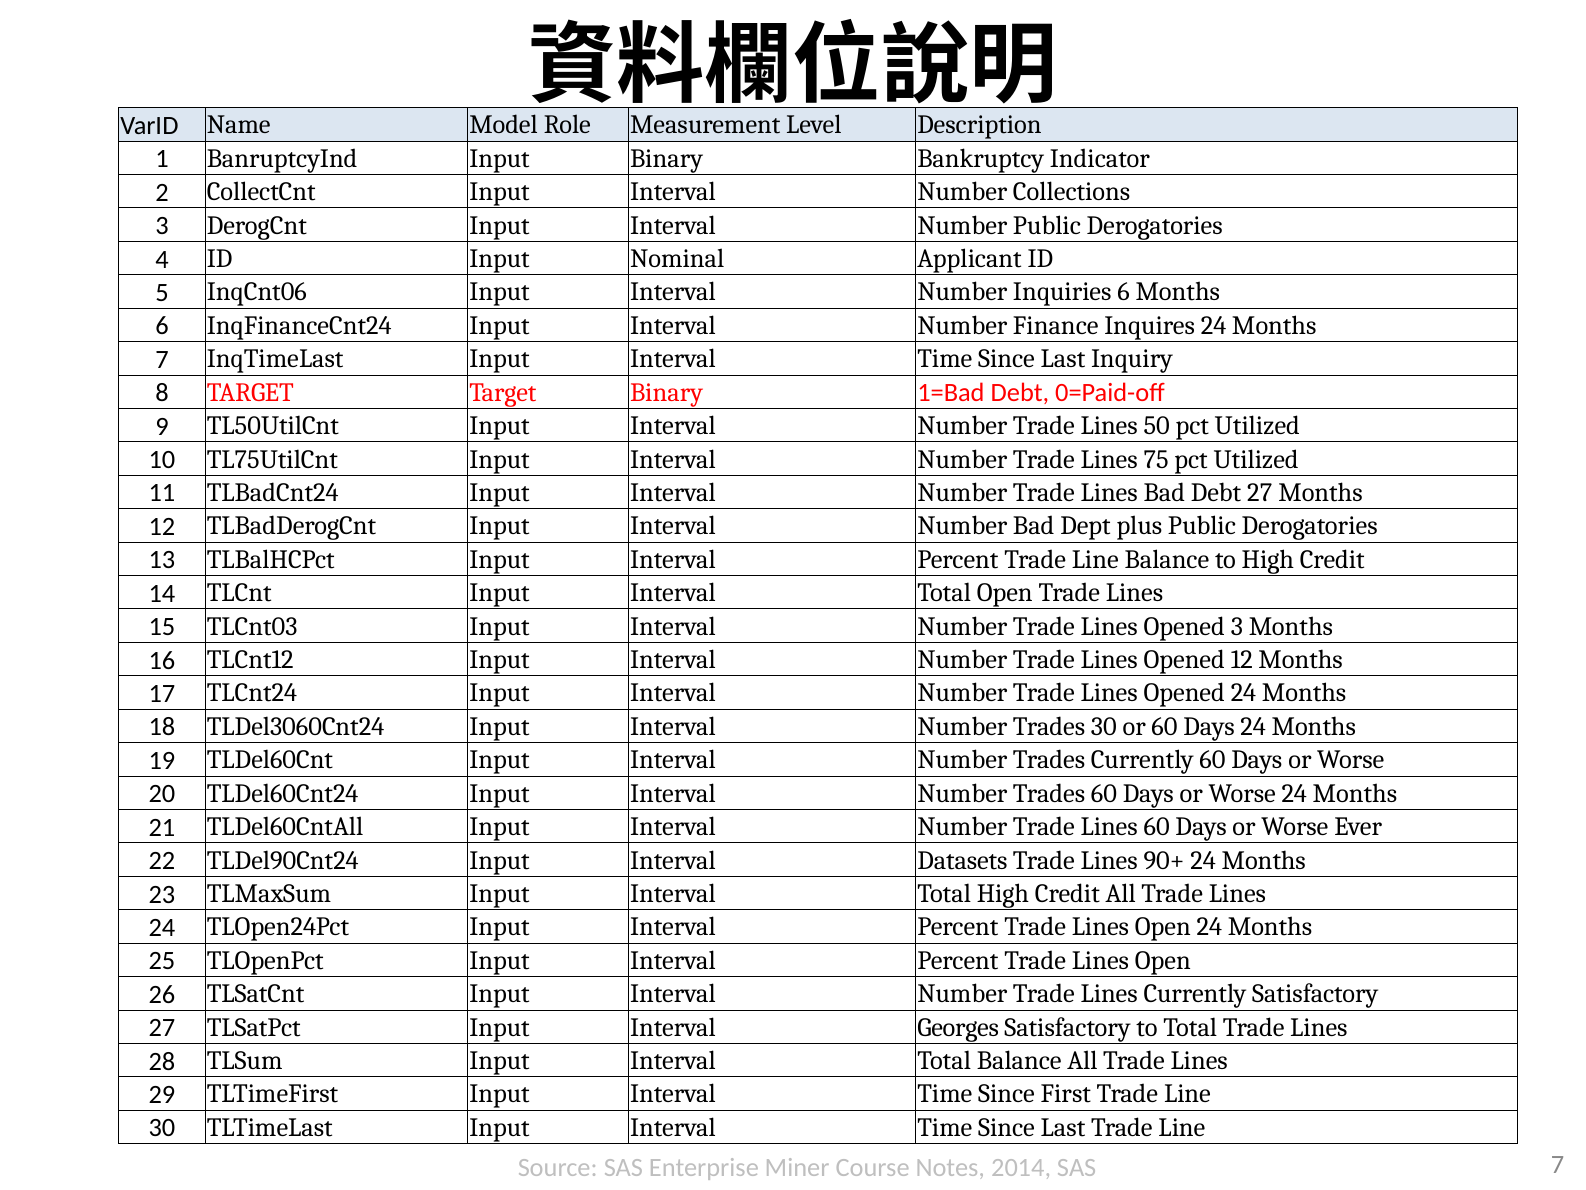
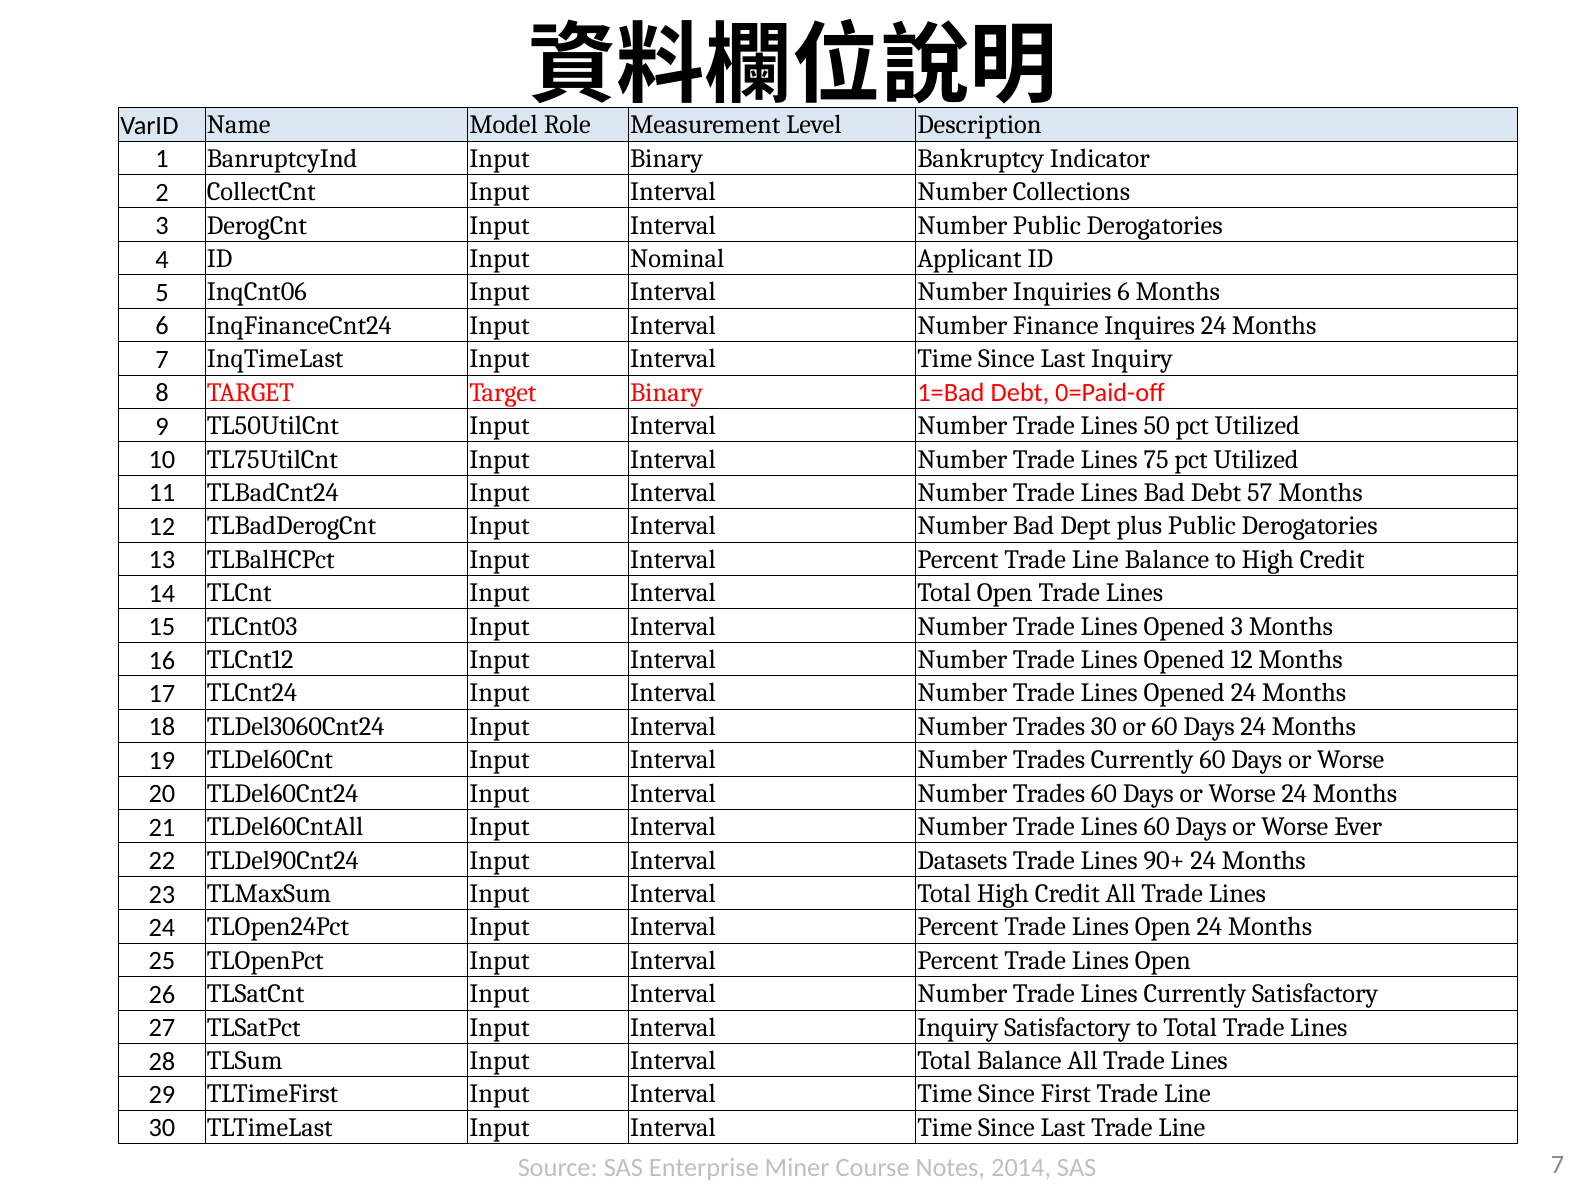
Debt 27: 27 -> 57 (1260, 492)
Interval Georges: Georges -> Inquiry (958, 1027)
